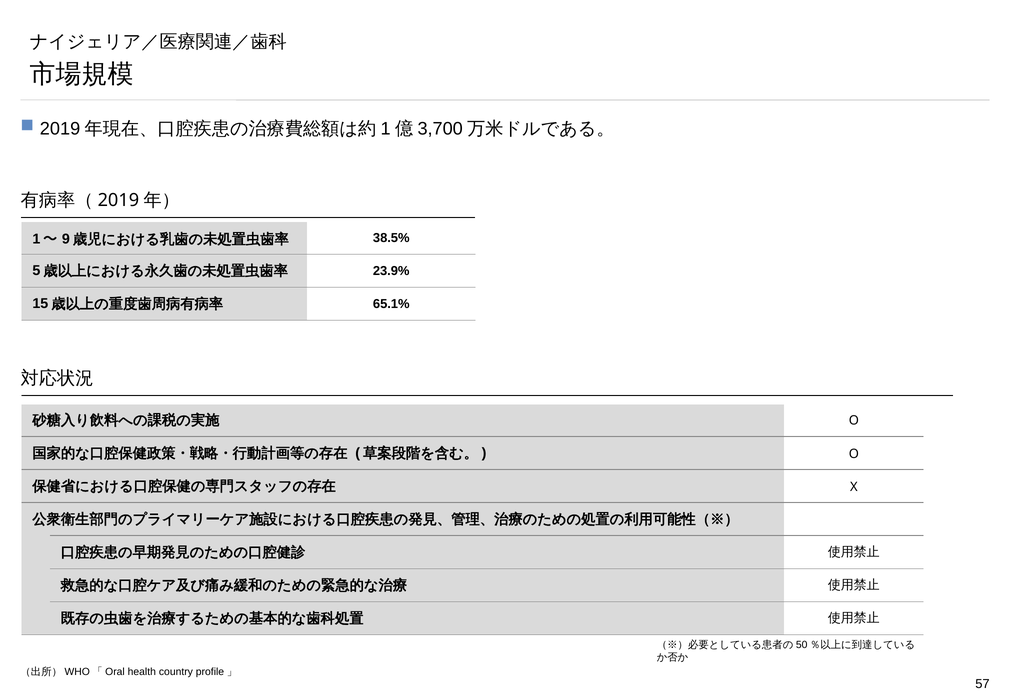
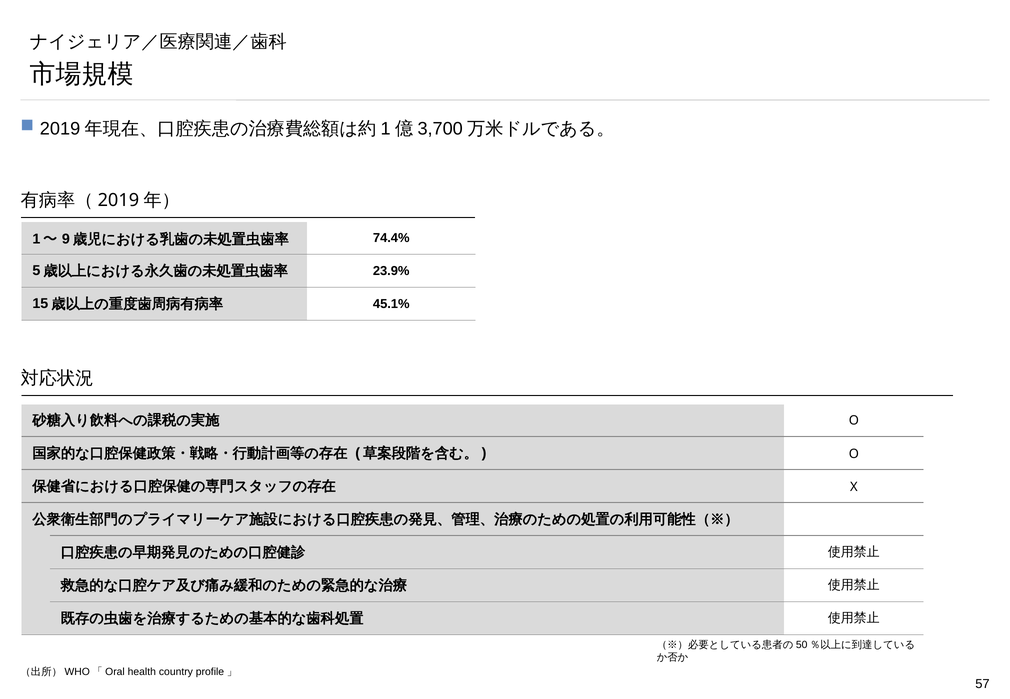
38.5%: 38.5% -> 74.4% (391, 238)
65.1%: 65.1% -> 45.1% (391, 304)
